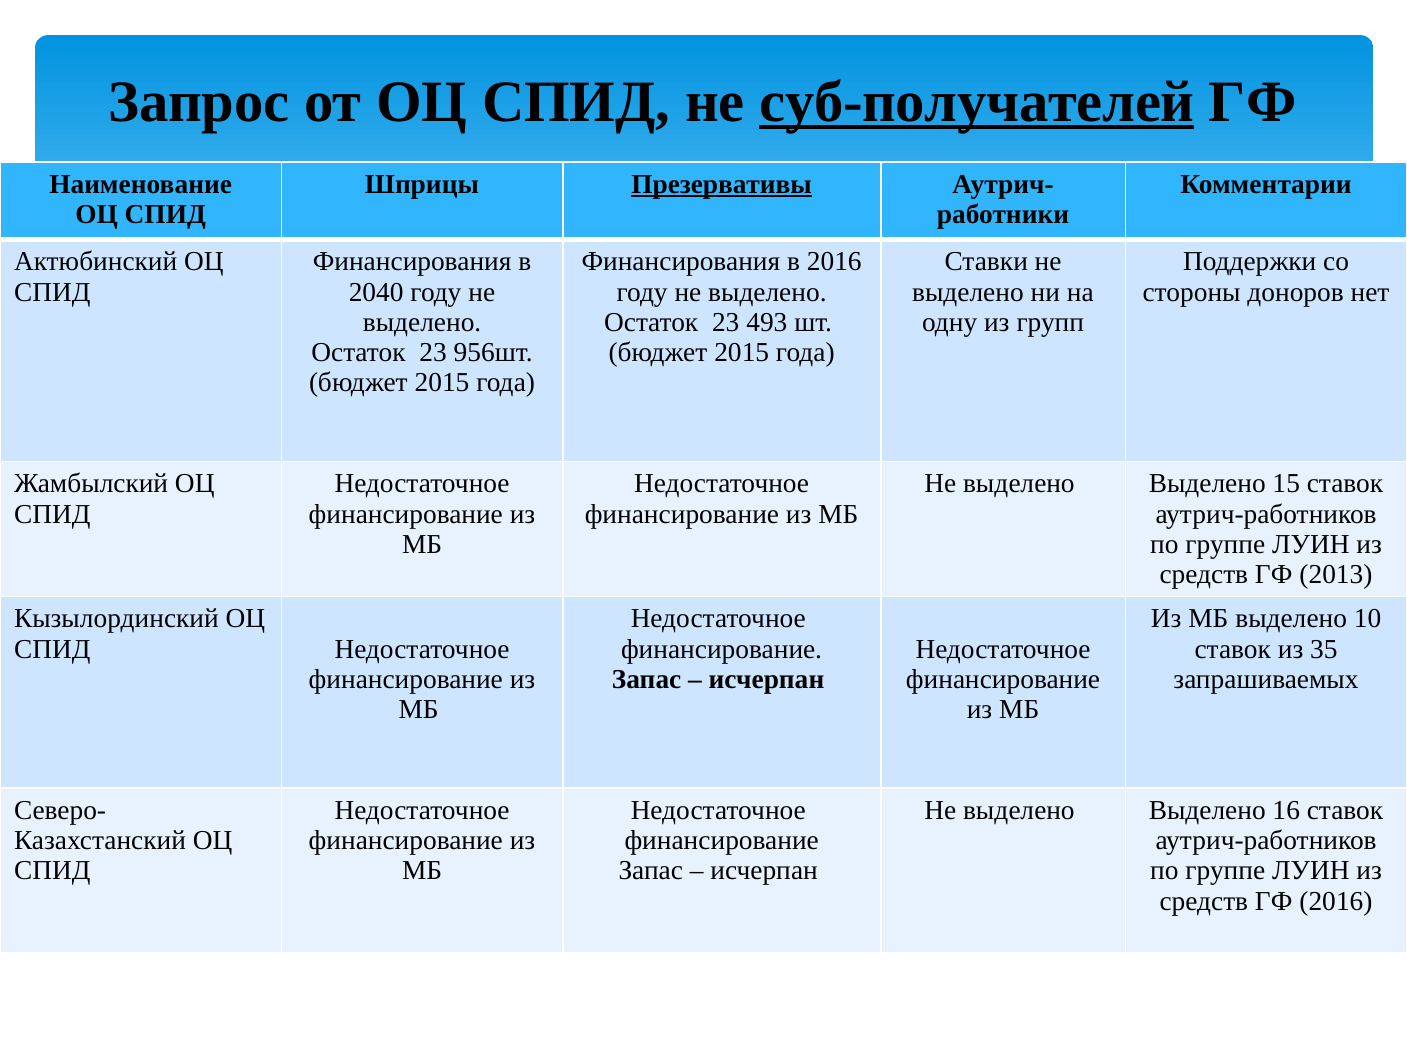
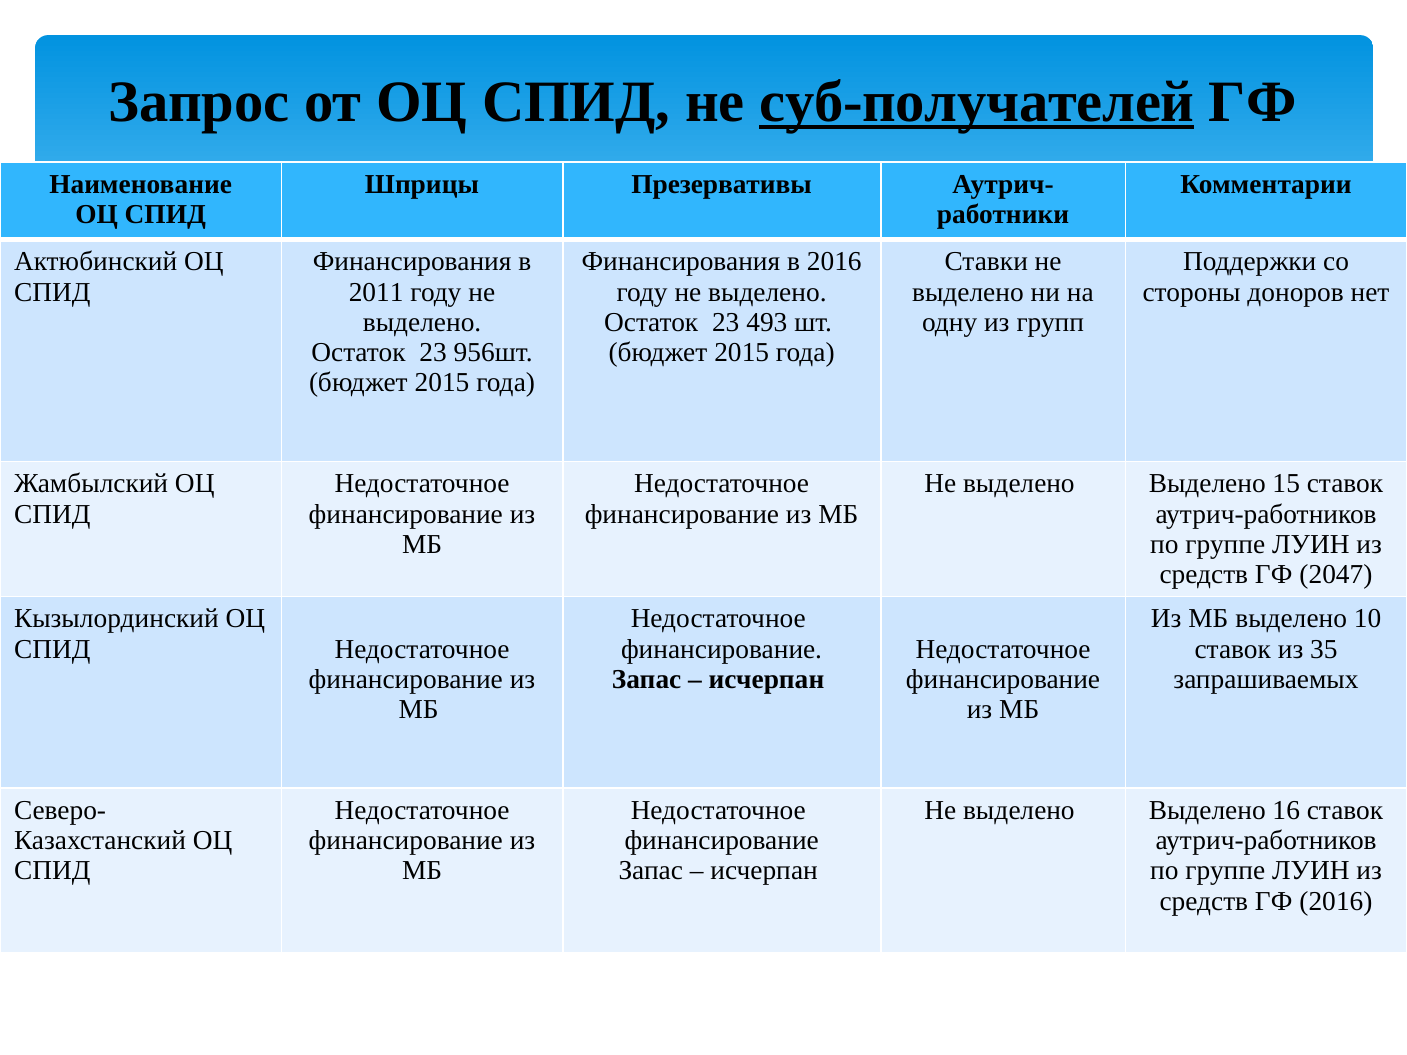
Презервативы underline: present -> none (722, 184)
2040: 2040 -> 2011 (376, 292)
2013: 2013 -> 2047 (1336, 575)
